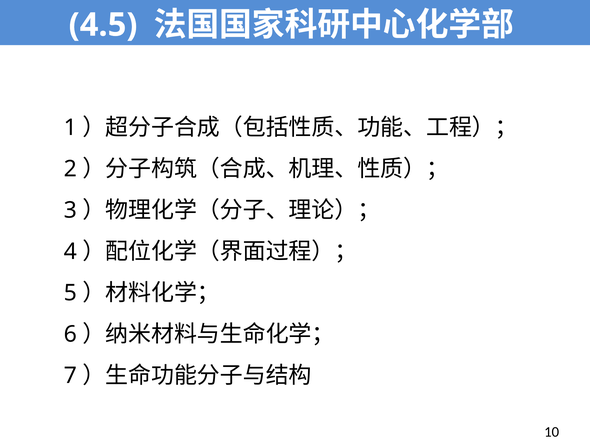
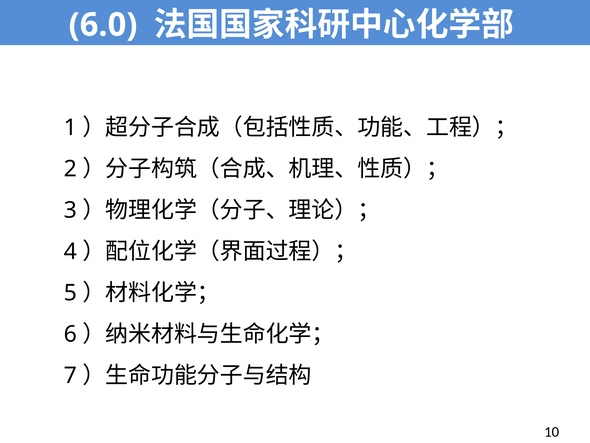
4.5: 4.5 -> 6.0 (103, 25)
